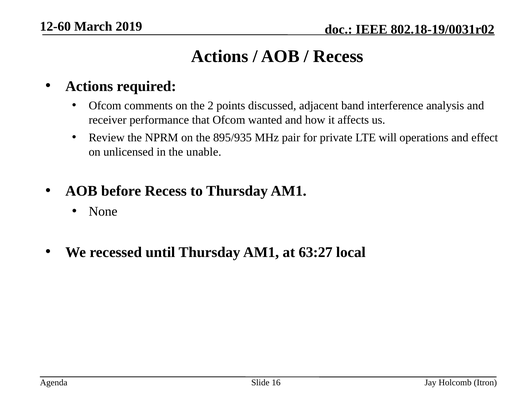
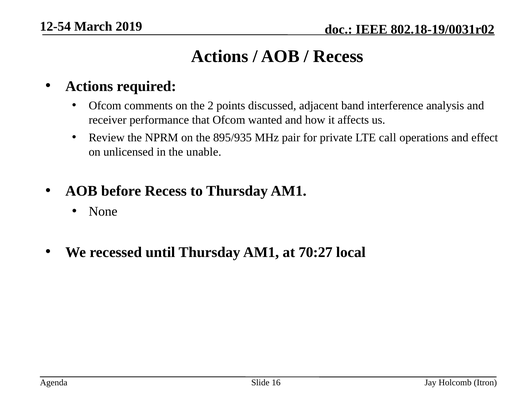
12-60: 12-60 -> 12-54 (55, 27)
will: will -> call (388, 138)
63:27: 63:27 -> 70:27 (316, 252)
